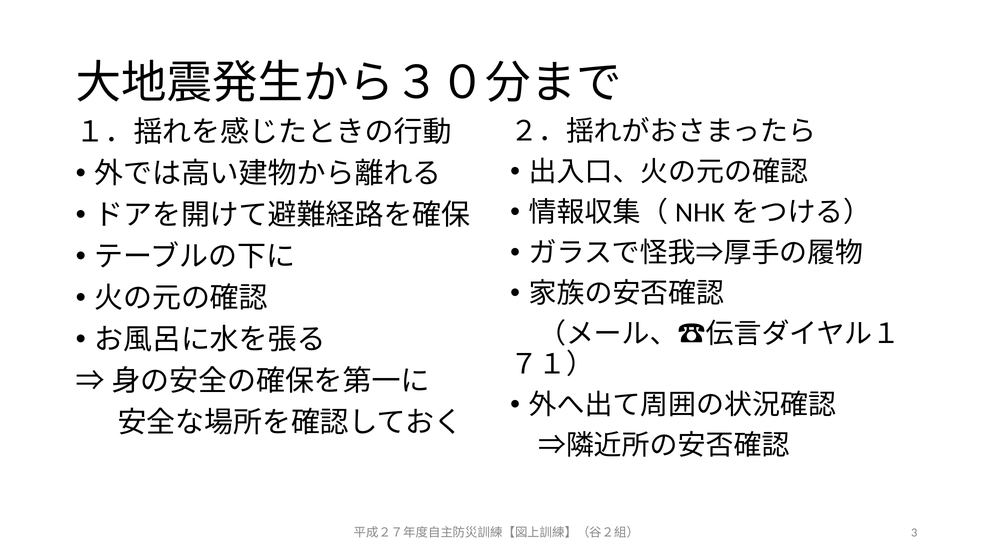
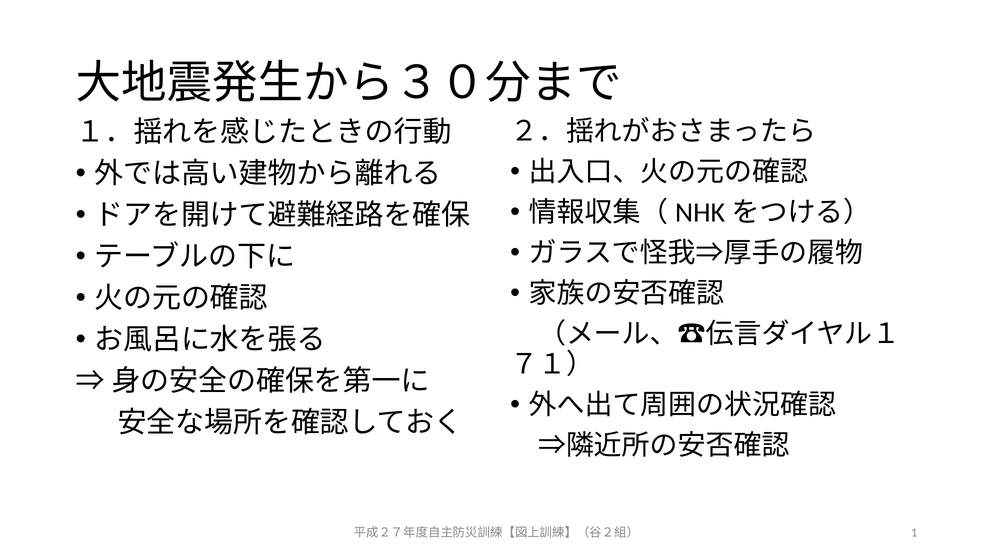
3: 3 -> 1 (914, 533)
